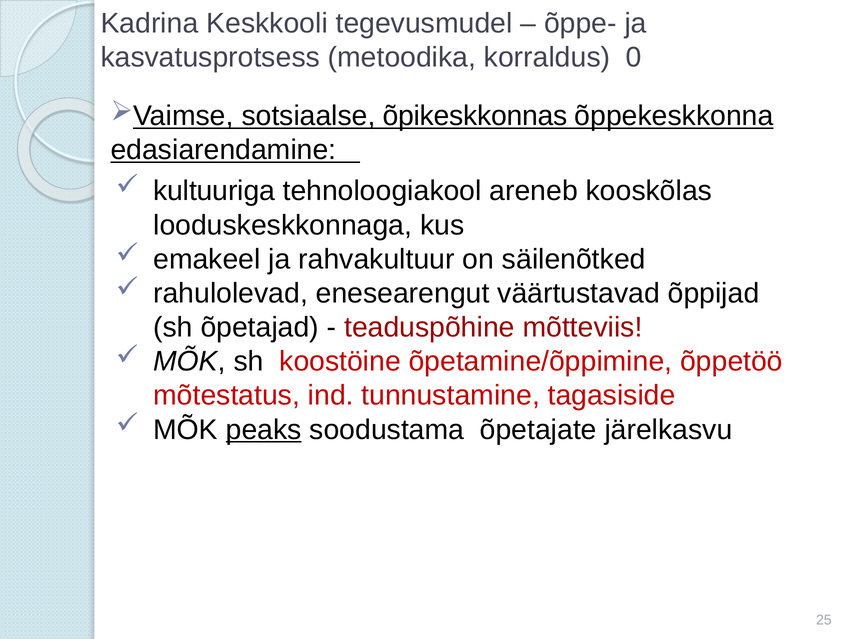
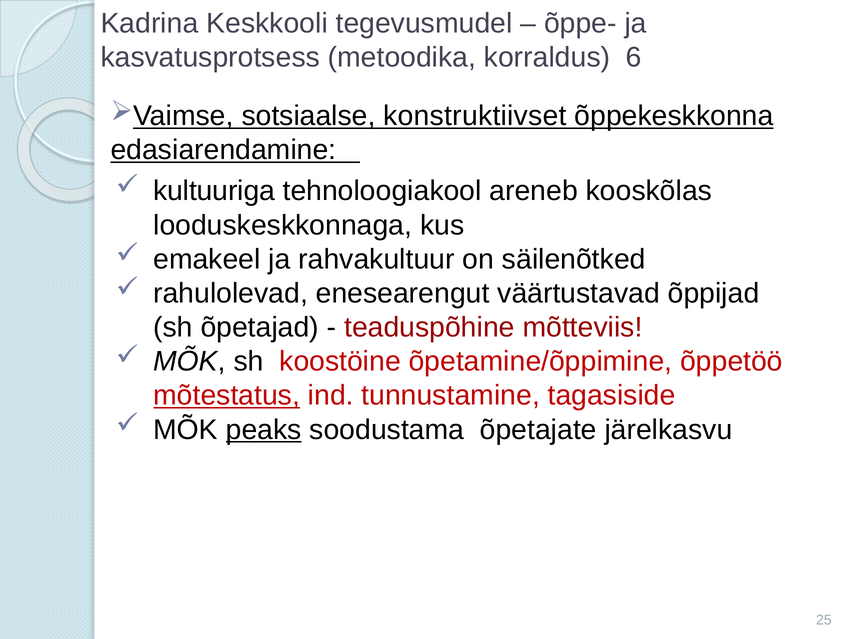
0: 0 -> 6 (634, 57)
õpikeskkonnas: õpikeskkonnas -> konstruktiivset (475, 116)
mõtestatus underline: none -> present (227, 396)
